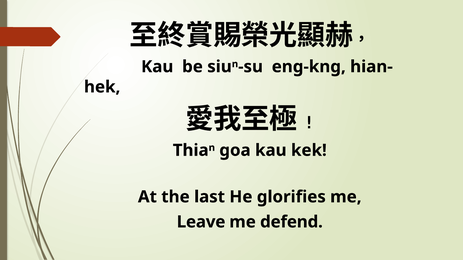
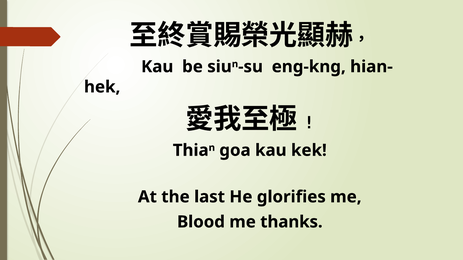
Leave: Leave -> Blood (201, 222)
defend: defend -> thanks (291, 222)
